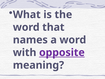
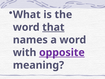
that underline: none -> present (53, 27)
